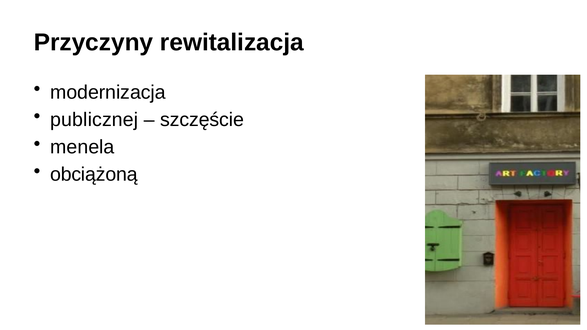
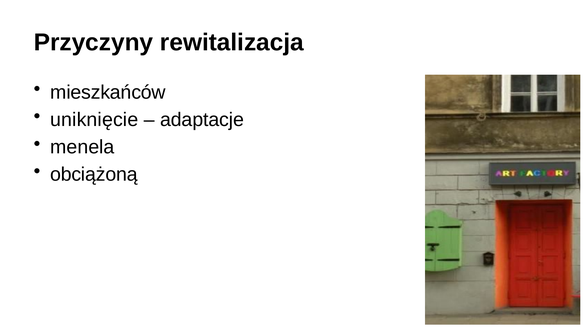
modernizacja: modernizacja -> mieszkańców (108, 92)
publicznej: publicznej -> uniknięcie (94, 120)
szczęście: szczęście -> adaptacje (202, 120)
